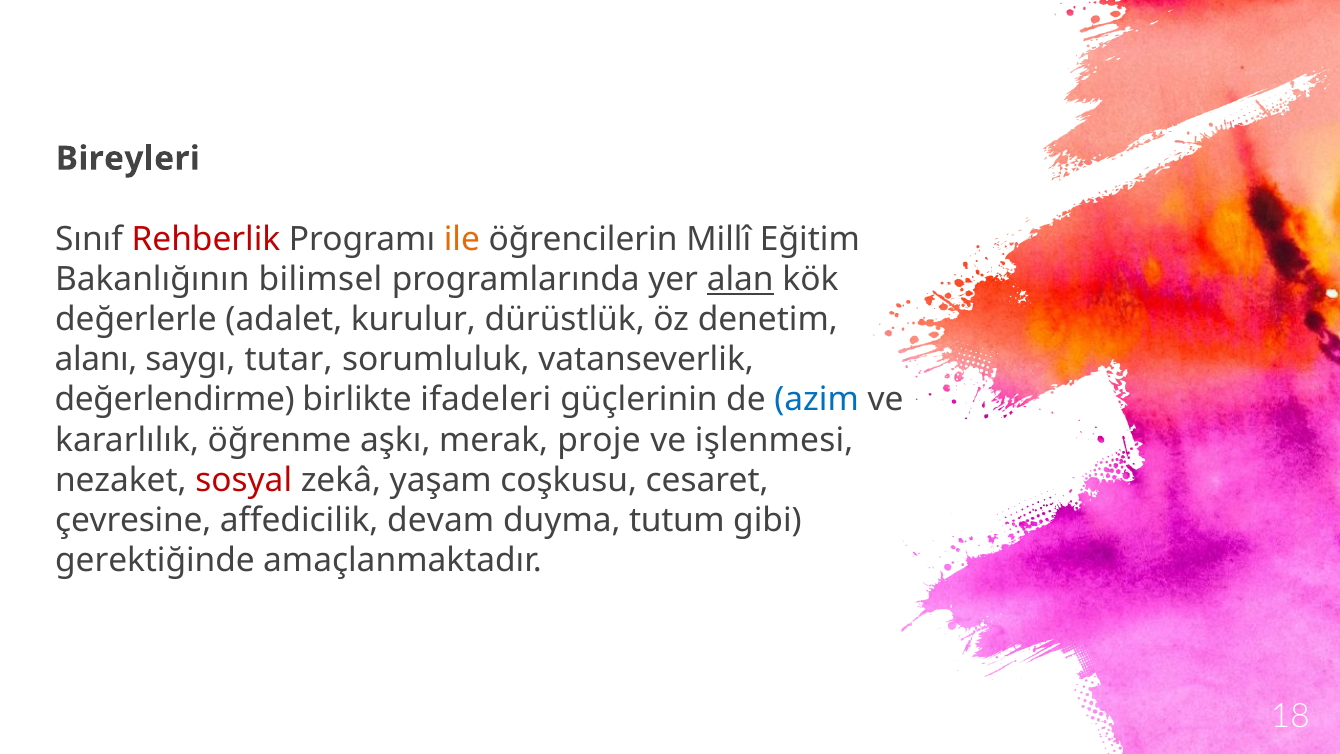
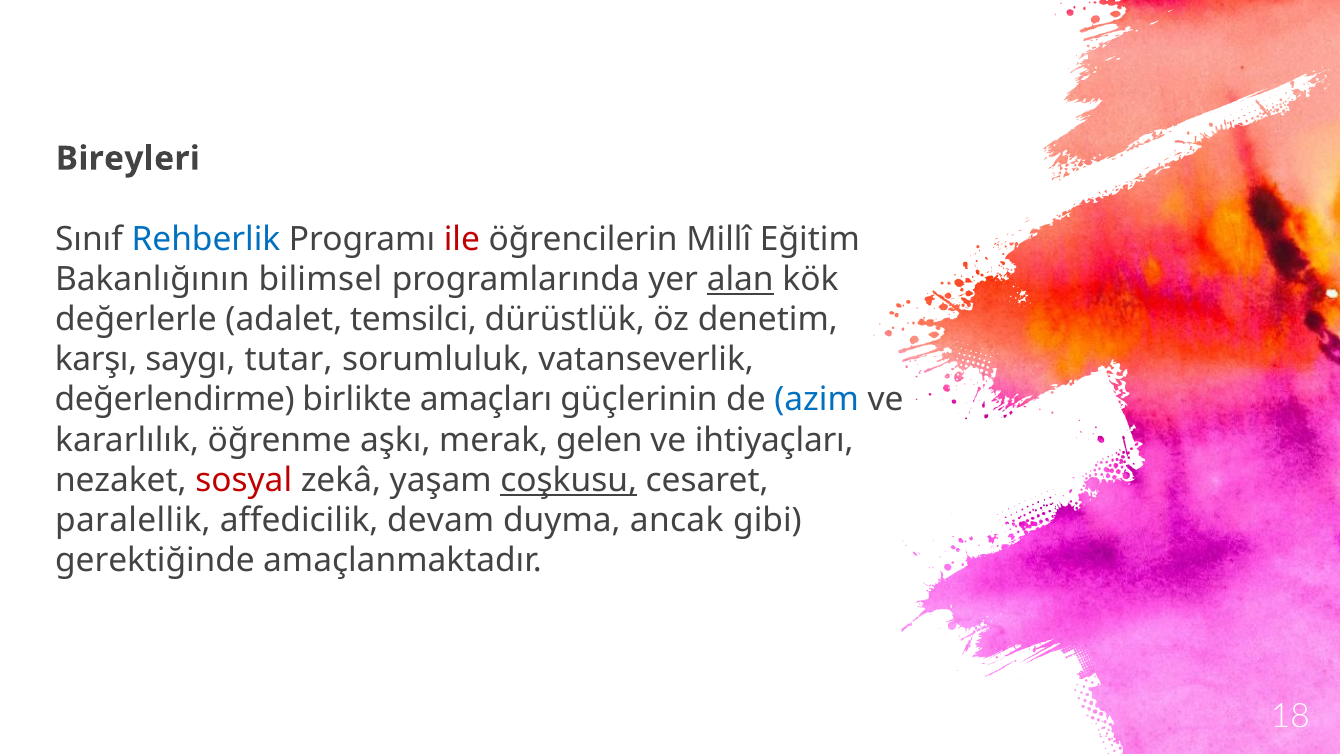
Rehberlik colour: red -> blue (206, 239)
ile colour: orange -> red (462, 239)
kurulur: kurulur -> temsilci (414, 319)
alanı: alanı -> karşı (96, 360)
ifadeleri: ifadeleri -> amaçları (486, 400)
proje: proje -> gelen (599, 440)
işlenmesi: işlenmesi -> ihtiyaçları (774, 440)
coşkusu underline: none -> present (569, 480)
çevresine: çevresine -> paralellik (133, 520)
tutum: tutum -> ancak (677, 520)
